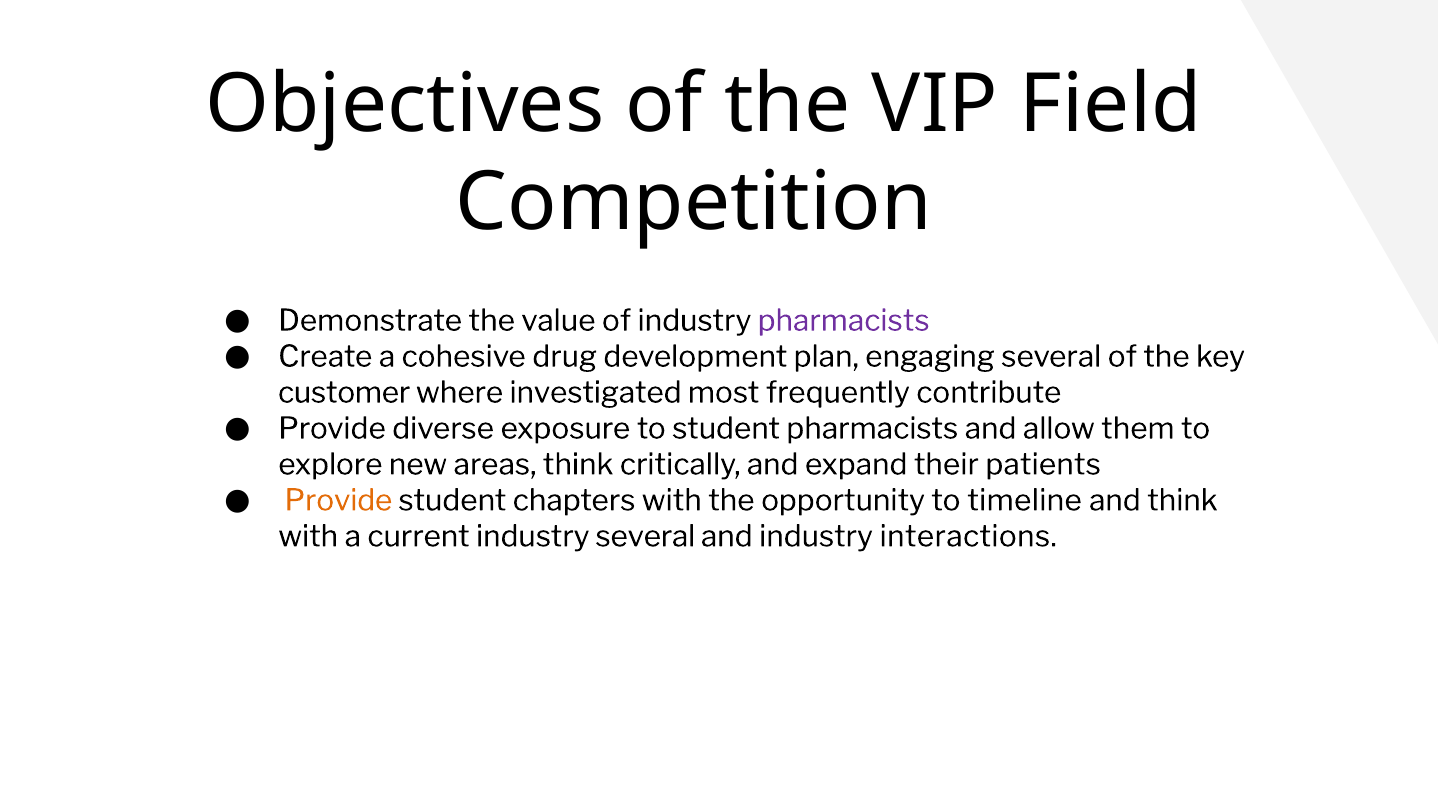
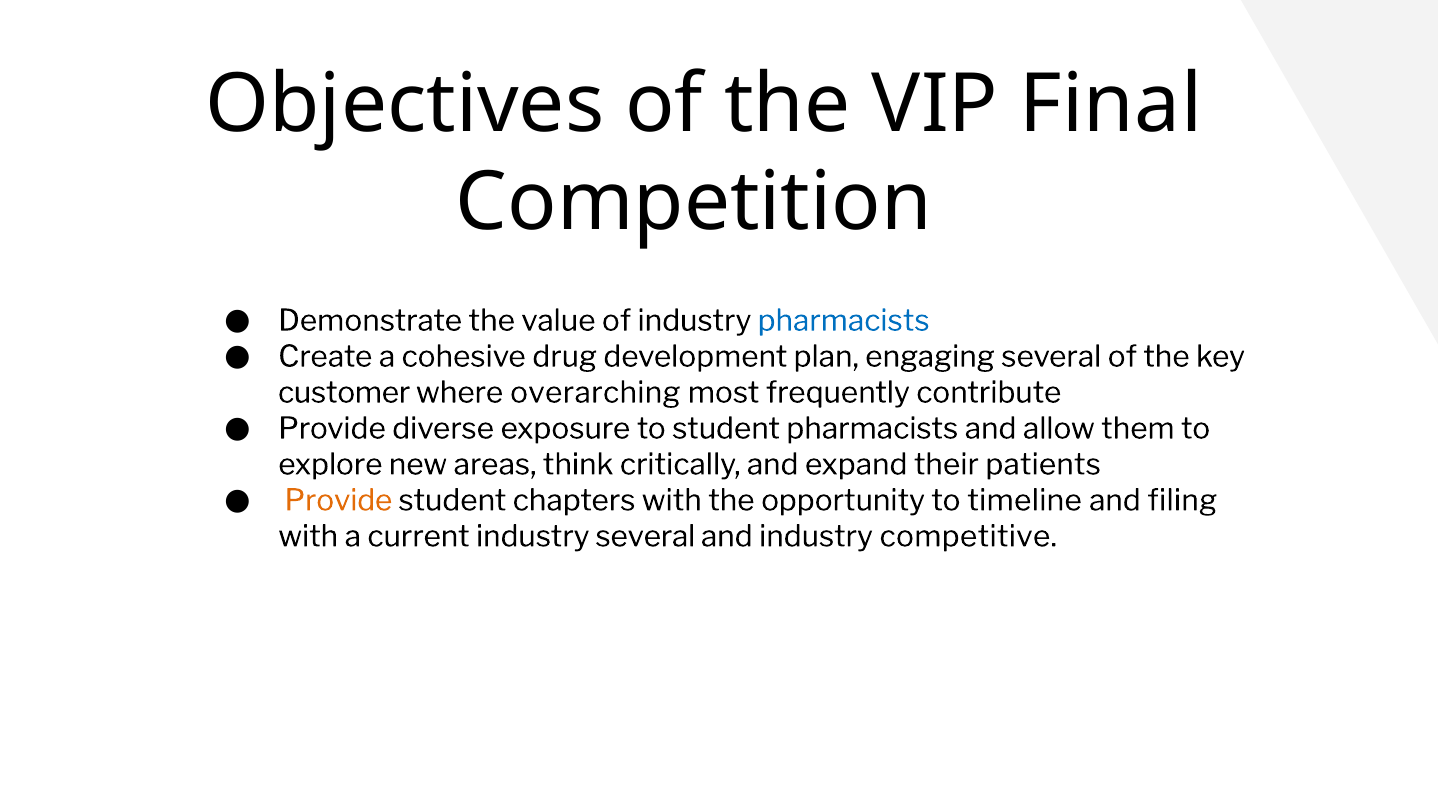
Field: Field -> Final (1111, 105)
pharmacists colour: purple -> blue (844, 321)
investigated: investigated -> overarching (595, 393)
and think: think -> filing (1182, 500)
interactions: interactions -> competitive (968, 536)
